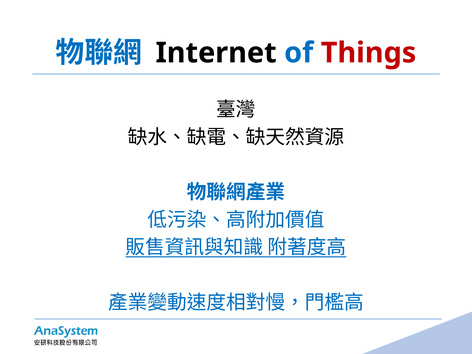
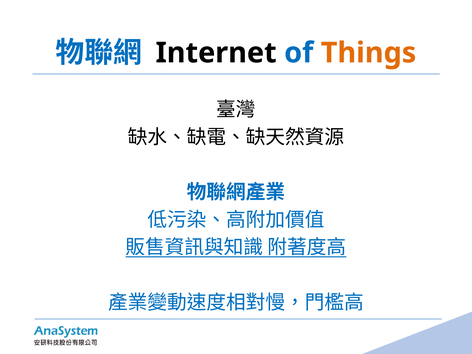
Things colour: red -> orange (369, 53)
